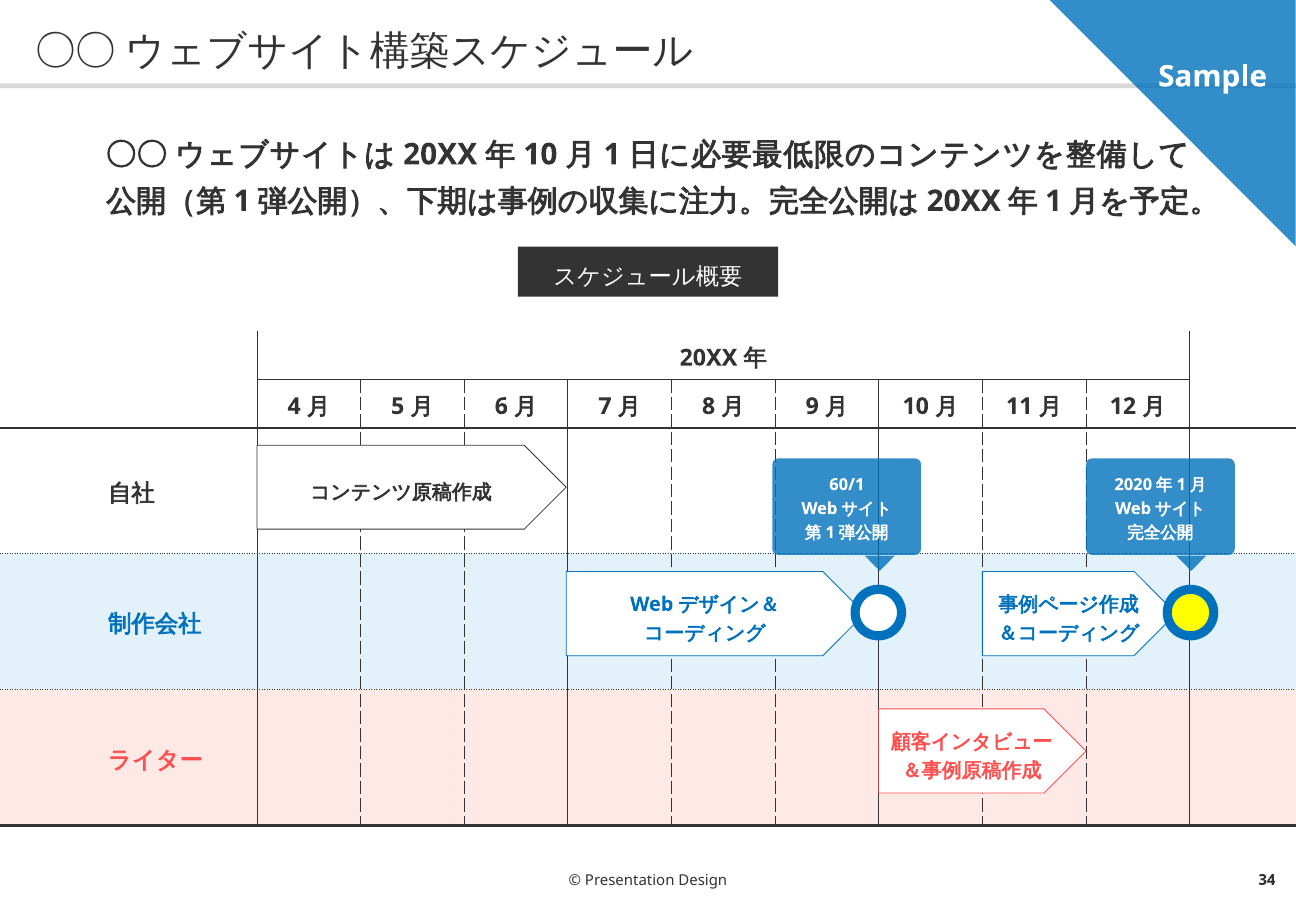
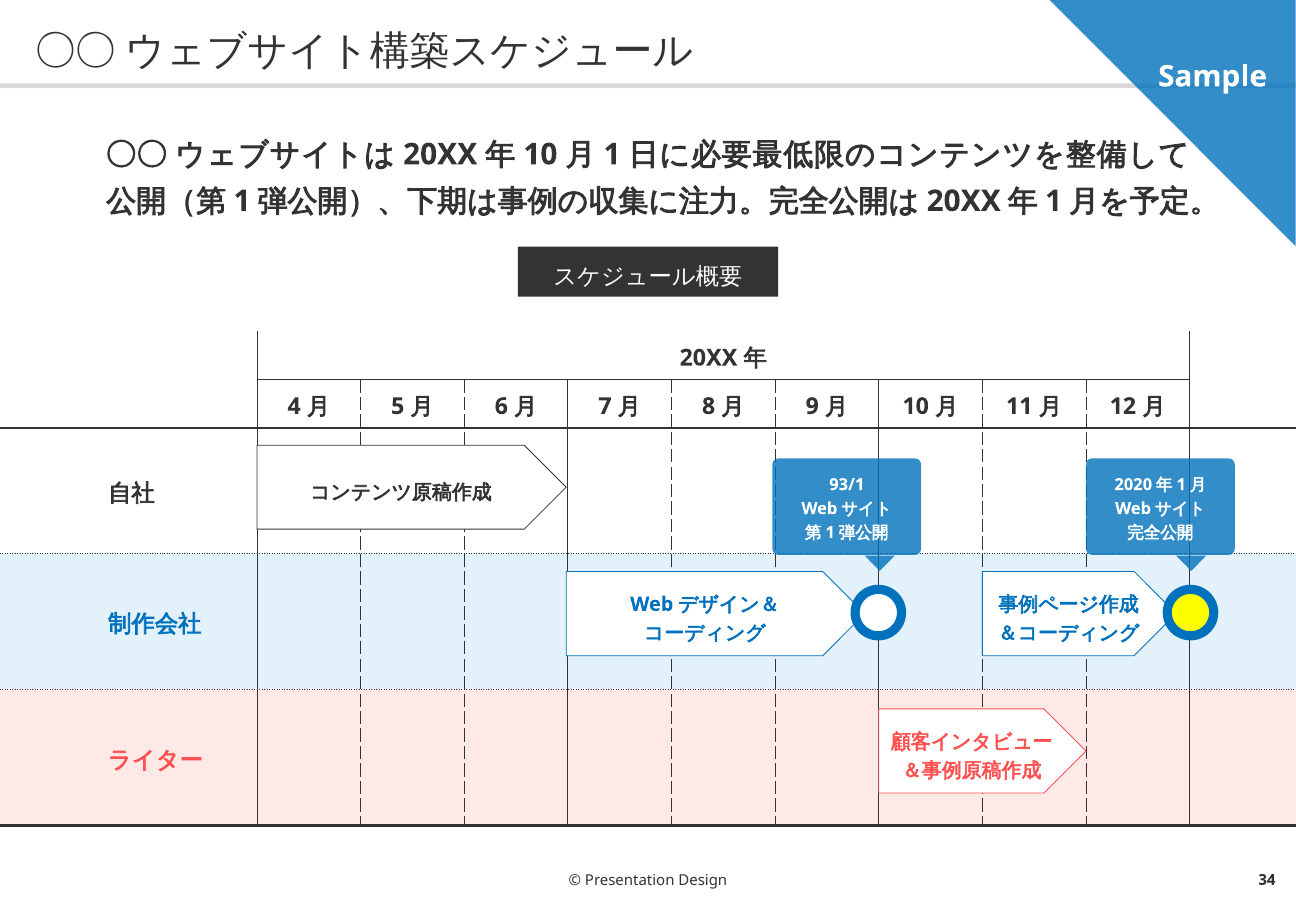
60/1: 60/1 -> 93/1 (847, 484)
